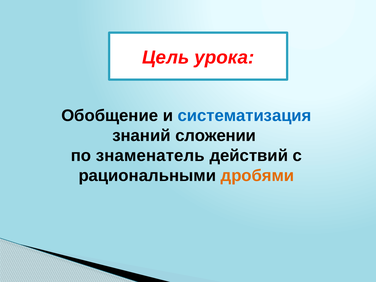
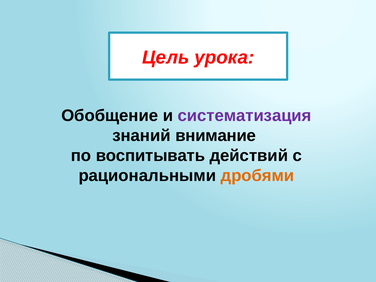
систематизация colour: blue -> purple (245, 116)
сложении: сложении -> внимание (216, 136)
знаменатель: знаменатель -> воспитывать (150, 156)
